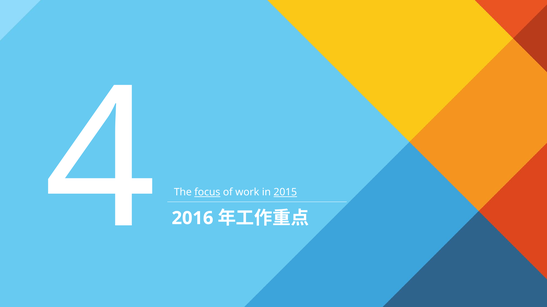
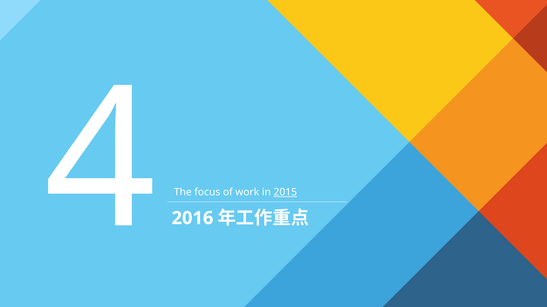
focus underline: present -> none (207, 193)
